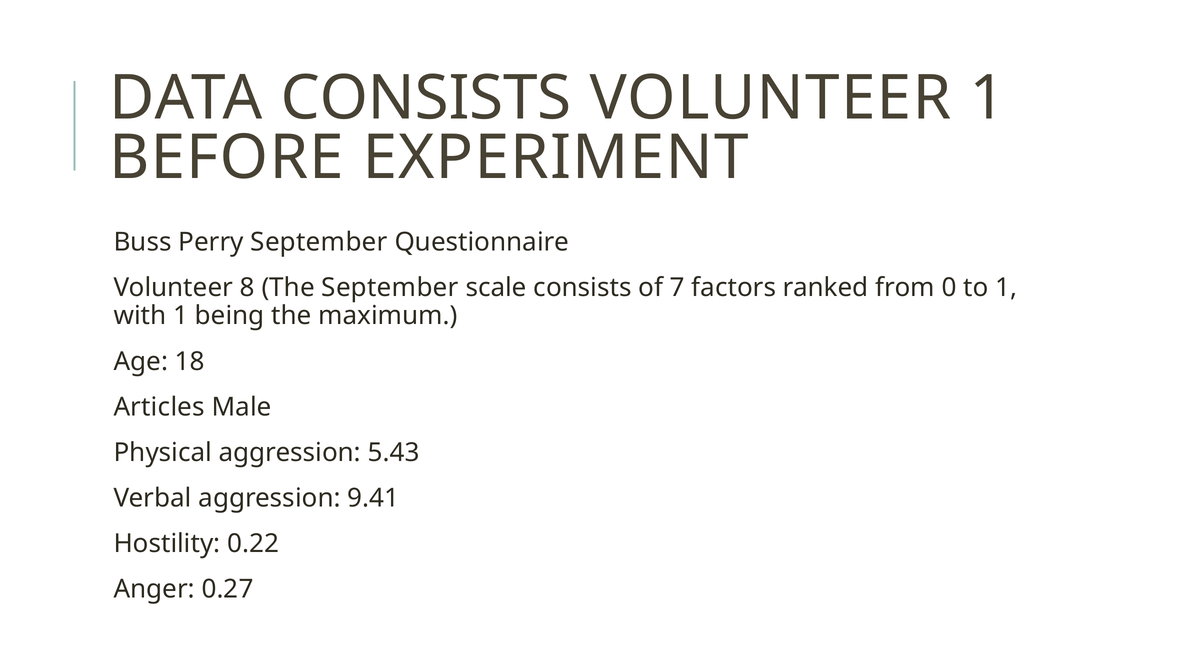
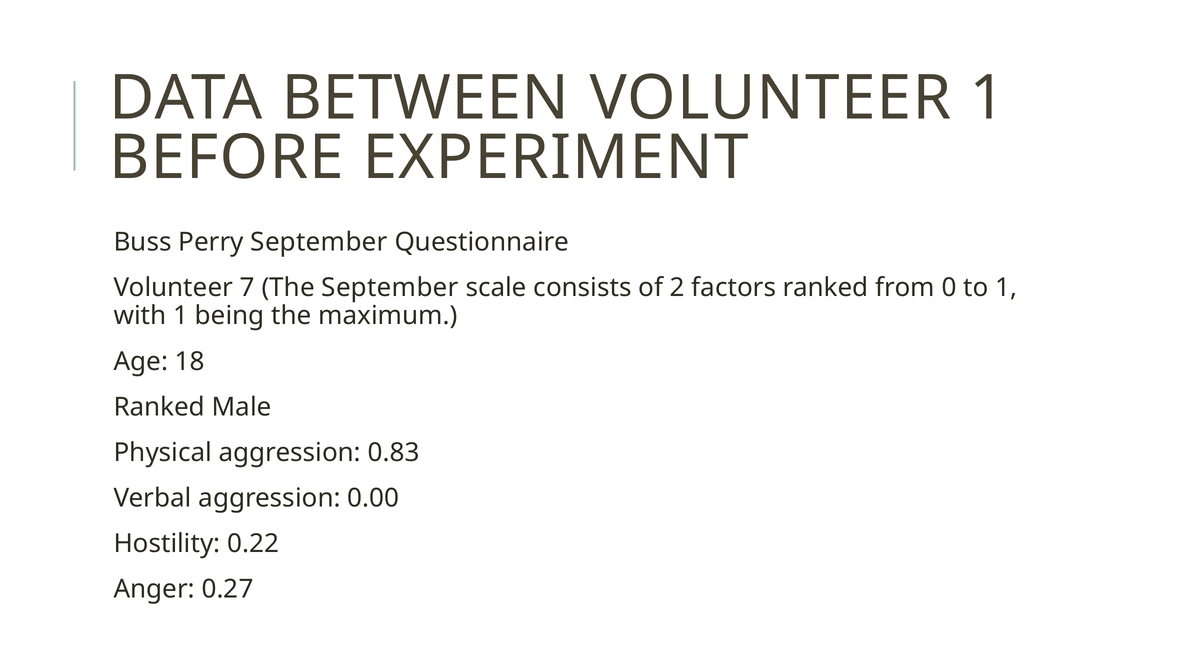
DATA CONSISTS: CONSISTS -> BETWEEN (426, 98)
8: 8 -> 7 (247, 288)
7: 7 -> 2 (677, 288)
Articles: Articles -> Ranked (159, 407)
5.43: 5.43 -> 0.83 (394, 453)
9.41: 9.41 -> 0.00 (373, 498)
